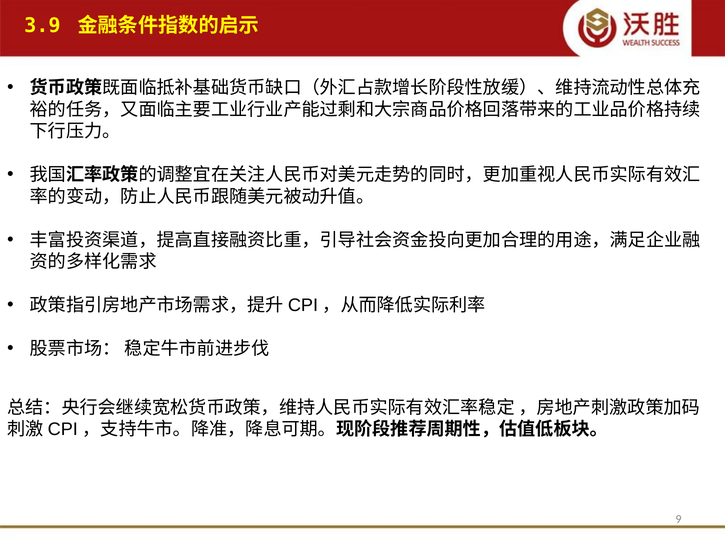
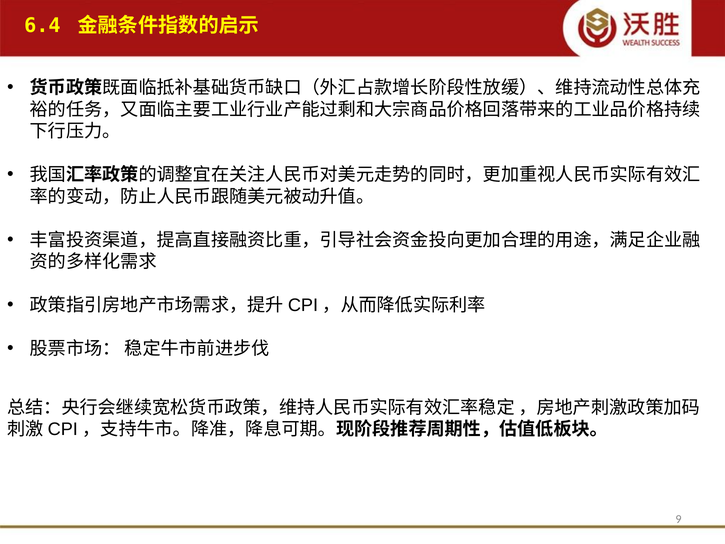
3.9: 3.9 -> 6.4 (42, 26)
